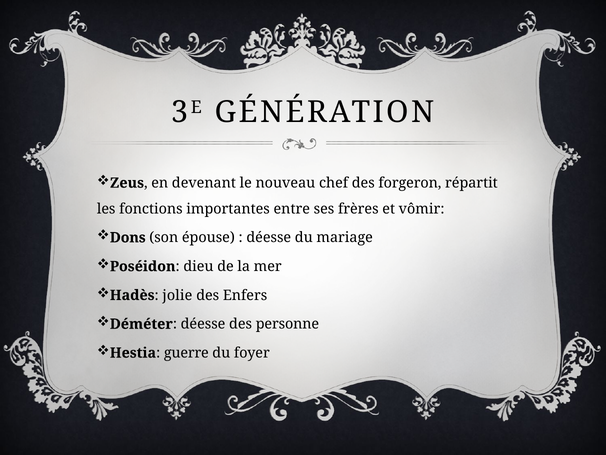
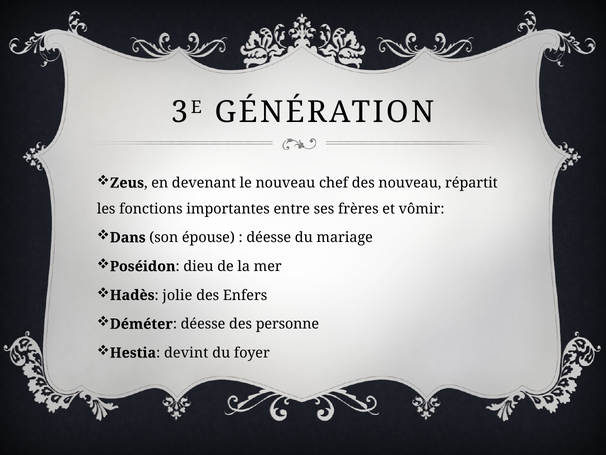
des forgeron: forgeron -> nouveau (410, 183)
Dons: Dons -> Dans (128, 237)
guerre: guerre -> devint (186, 353)
